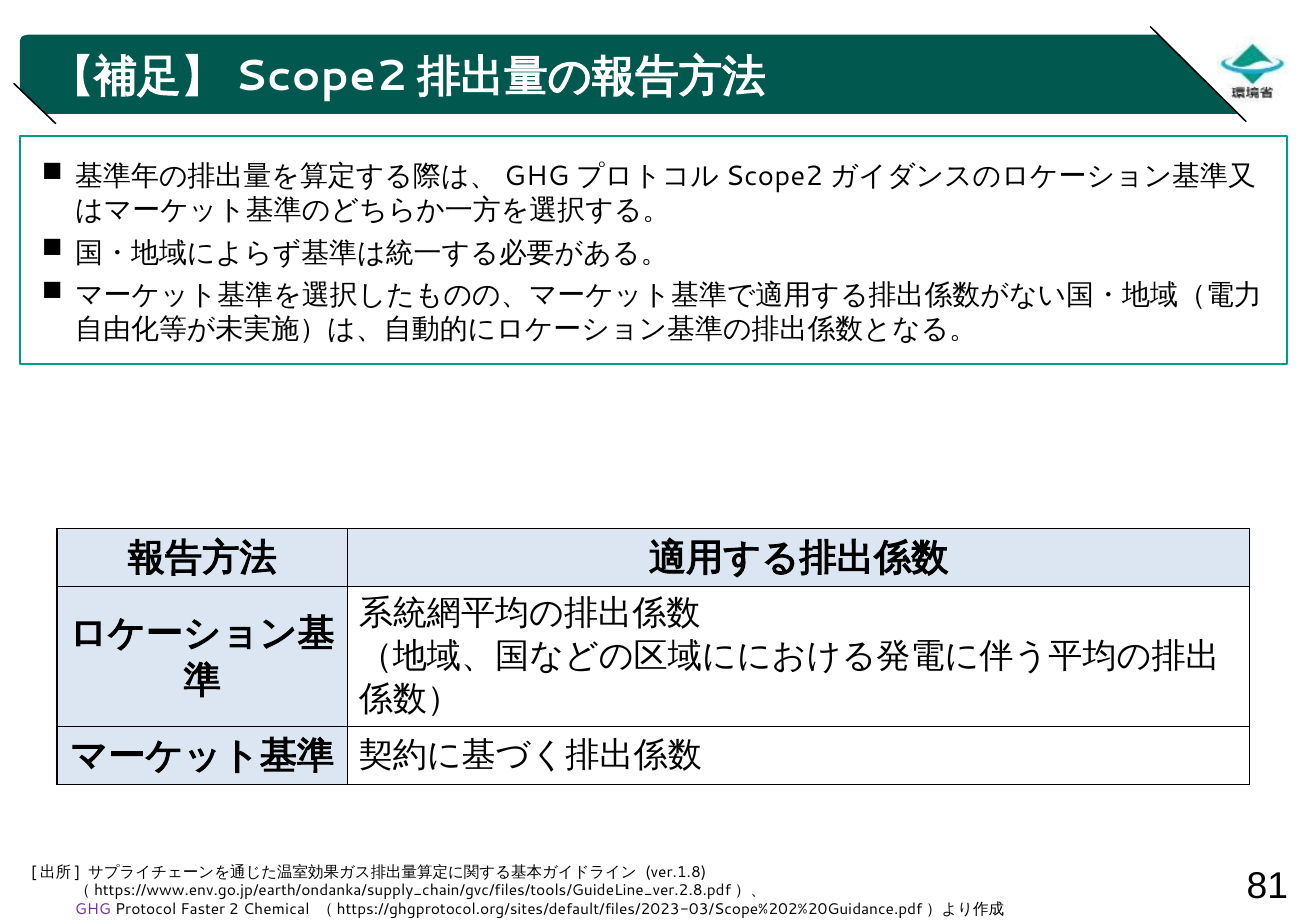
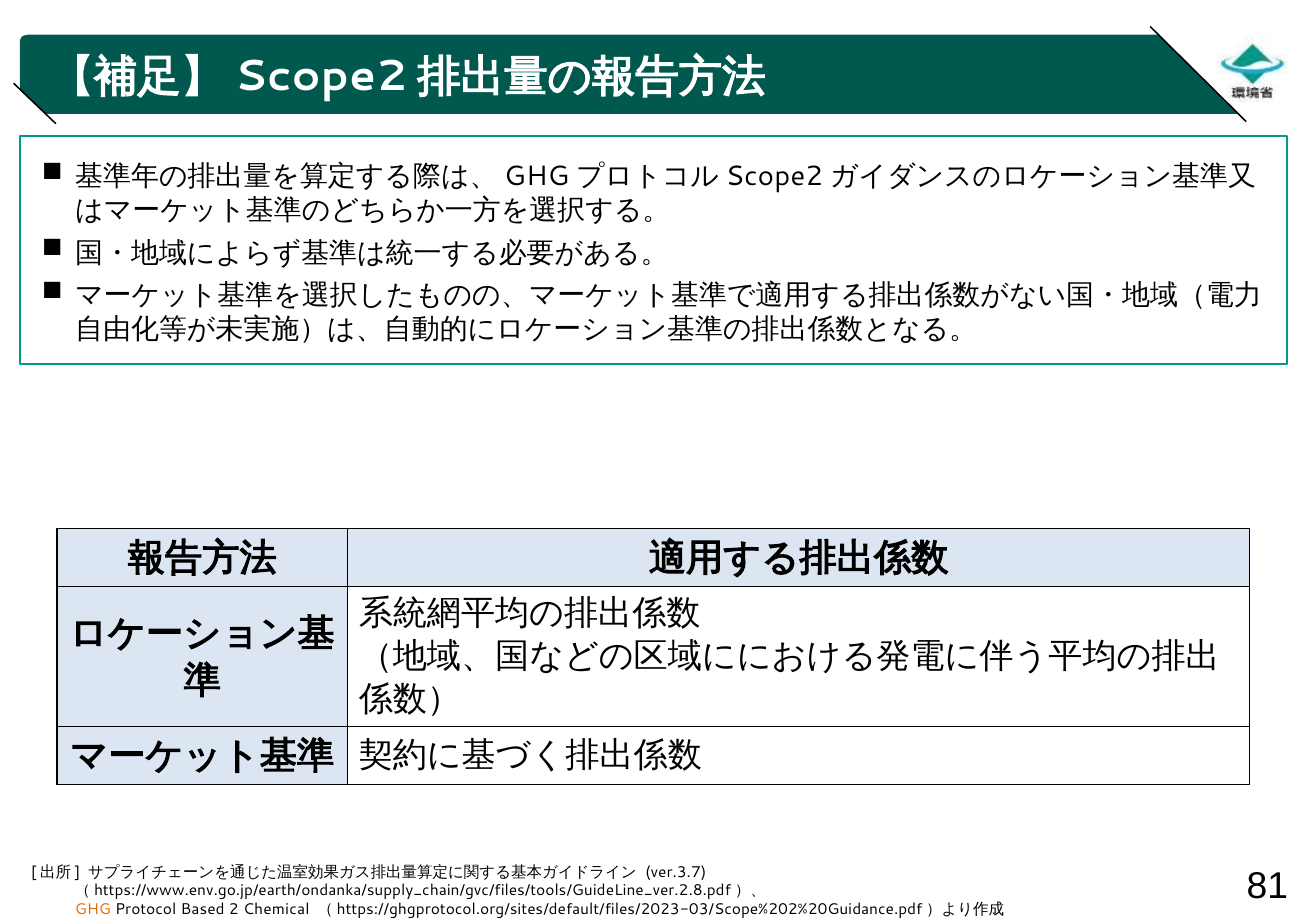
ver.1.8: ver.1.8 -> ver.3.7 (676, 872)
GHG colour: purple -> orange (93, 910)
Faster: Faster -> Based (203, 910)
